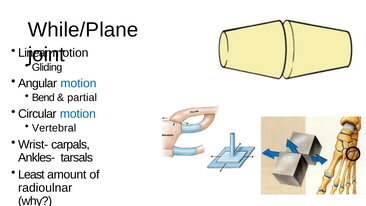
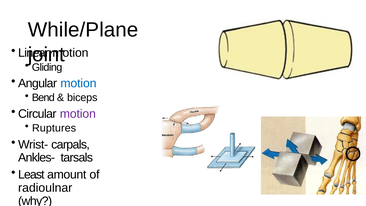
partial: partial -> biceps (82, 98)
motion colour: blue -> purple (78, 114)
Vertebral: Vertebral -> Ruptures (54, 128)
